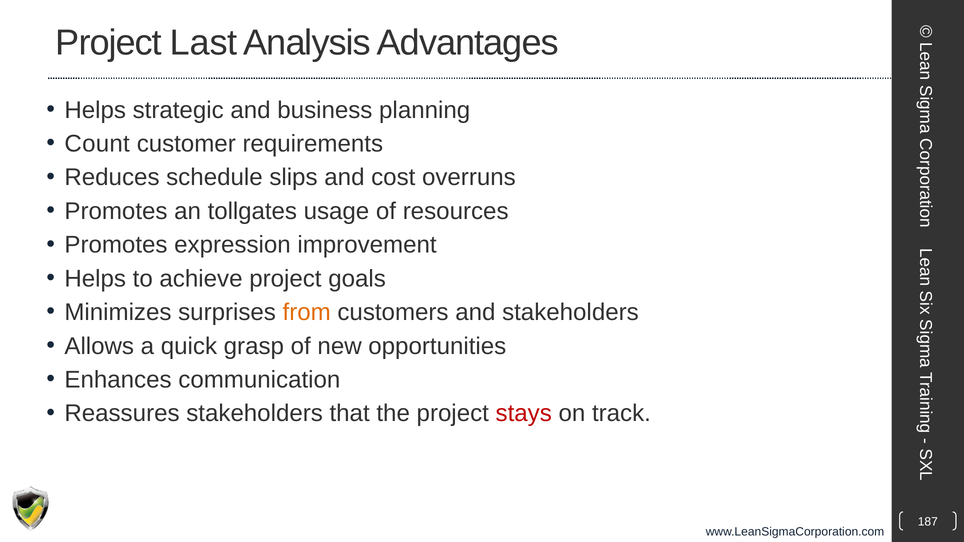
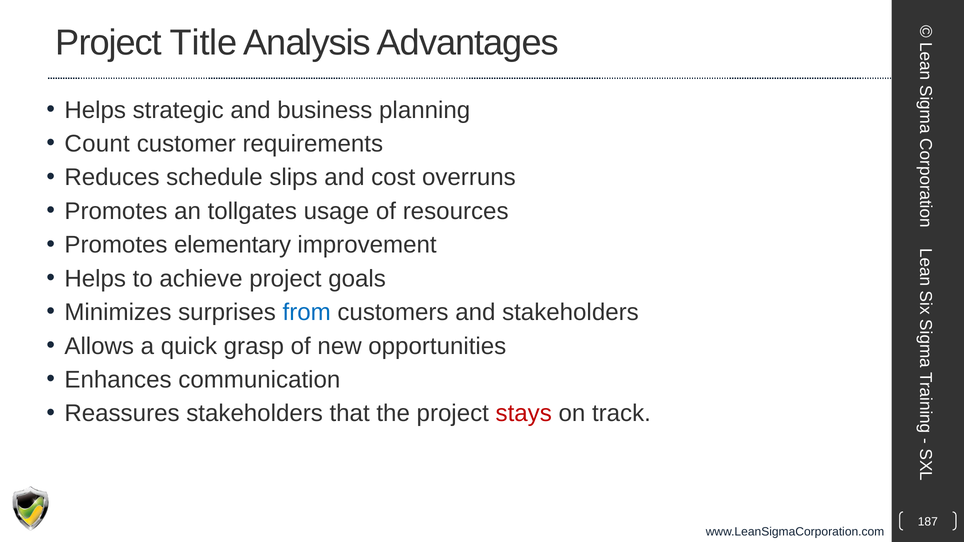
Last: Last -> Title (204, 43)
expression: expression -> elementary (233, 245)
from colour: orange -> blue (307, 313)
